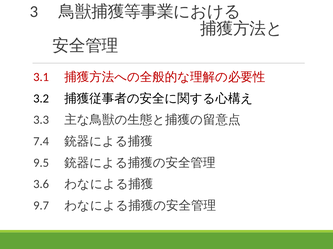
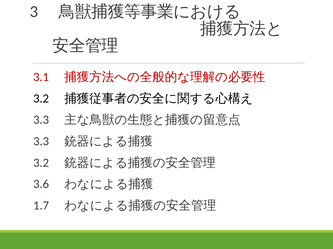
7.4: 7.4 -> 3.3 (41, 142)
9.5: 9.5 -> 3.2 (41, 163)
9.7: 9.7 -> 1.7 (41, 206)
